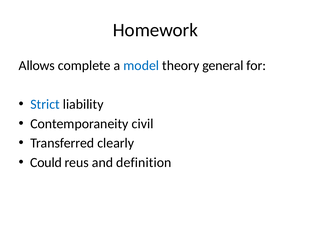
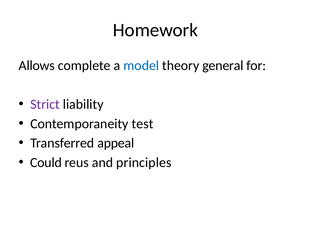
Strict colour: blue -> purple (45, 104)
civil: civil -> test (143, 123)
clearly: clearly -> appeal (116, 143)
definition: definition -> principles (144, 162)
